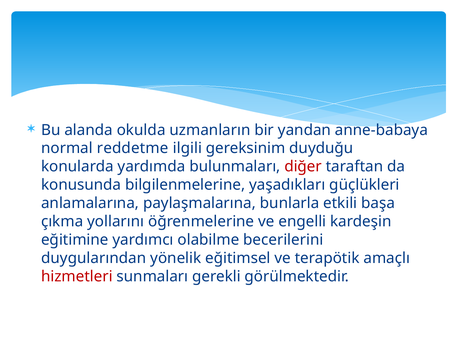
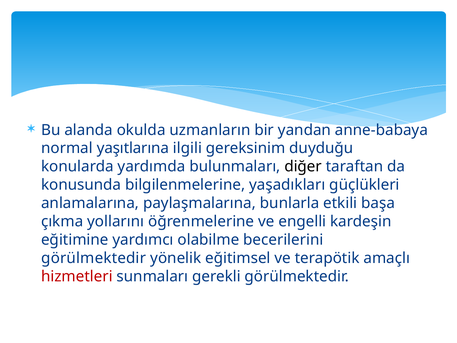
reddetme: reddetme -> yaşıtlarına (133, 148)
diğer colour: red -> black (303, 166)
duygularından: duygularından -> görülmektedir (94, 258)
